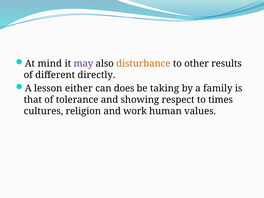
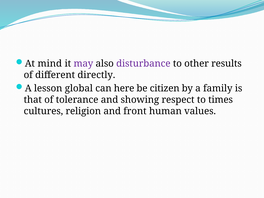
disturbance colour: orange -> purple (143, 64)
either: either -> global (79, 88)
does: does -> here (124, 88)
taking: taking -> citizen (165, 88)
work: work -> front (135, 111)
